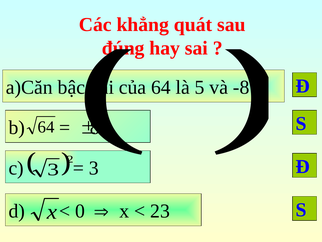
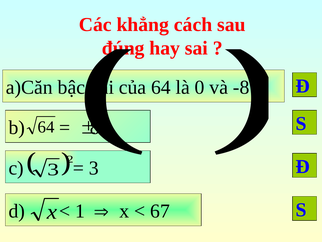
quát: quát -> cách (193, 24)
5: 5 -> 0 (200, 87)
0: 0 -> 1 (80, 211)
23: 23 -> 67 (160, 211)
